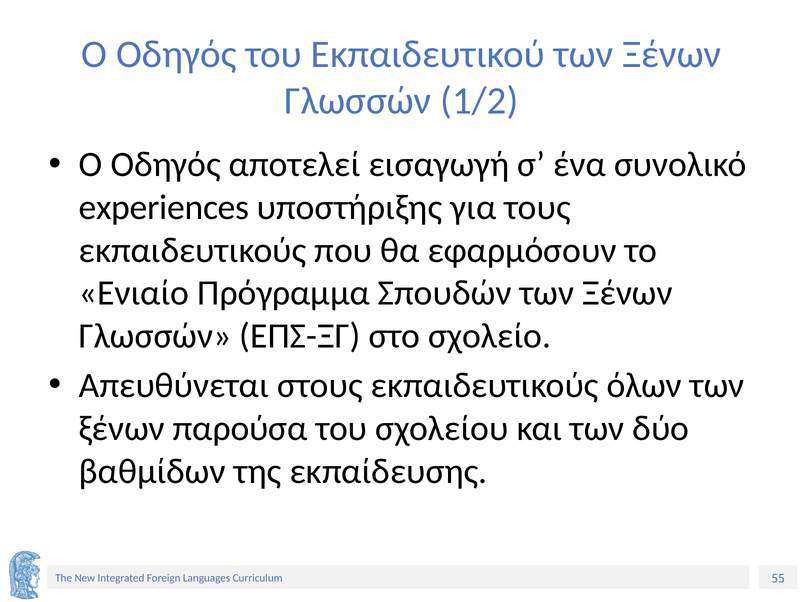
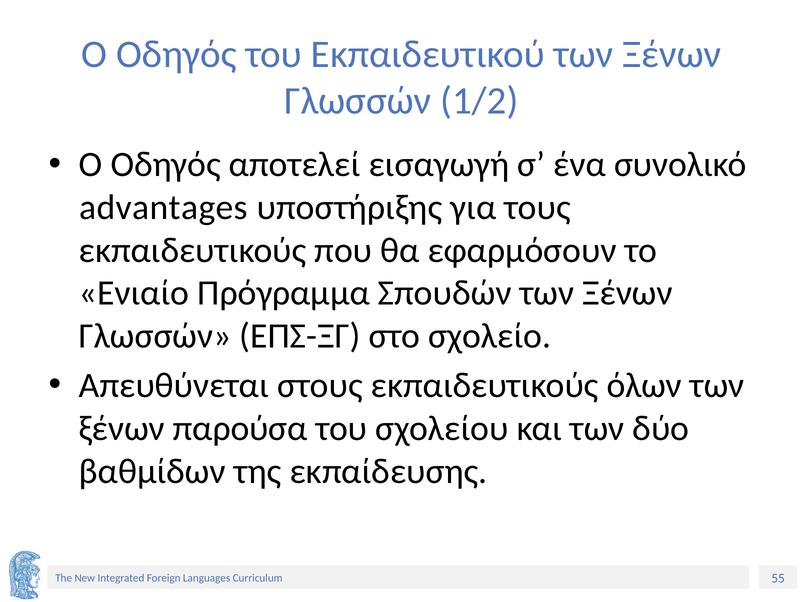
experiences: experiences -> advantages (164, 208)
